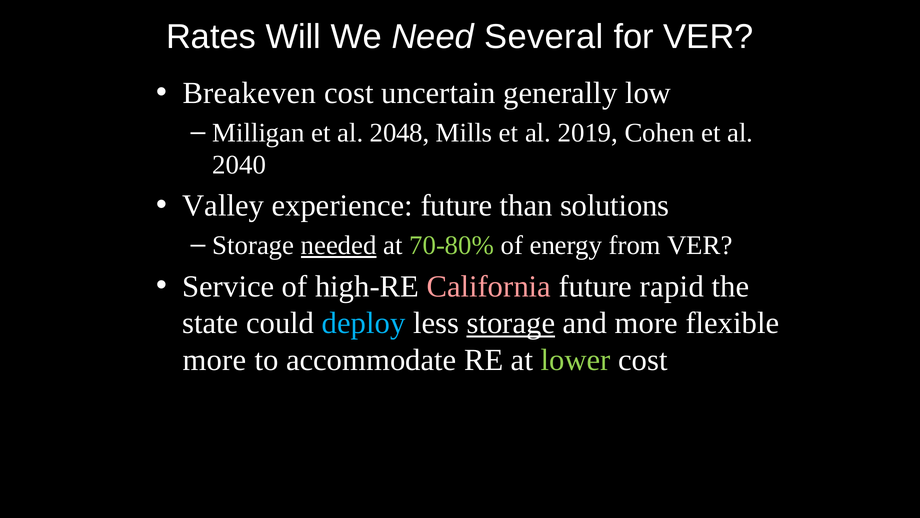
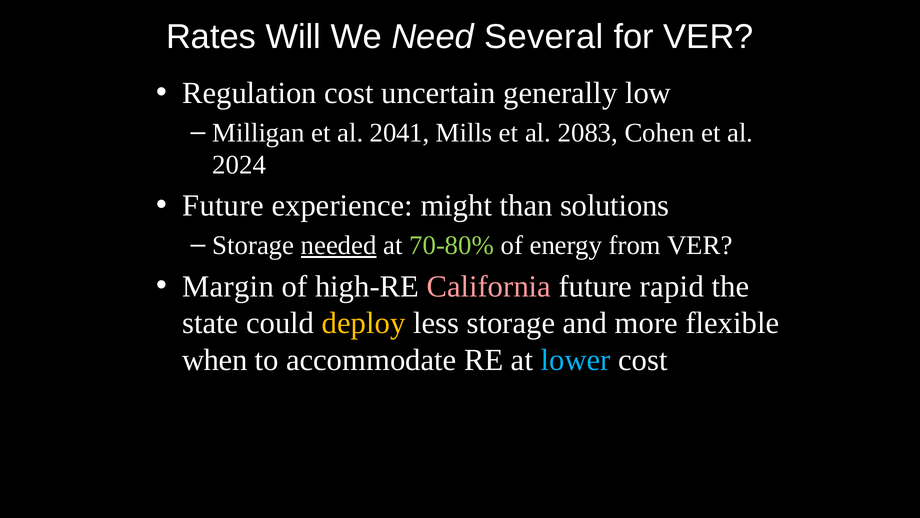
Breakeven: Breakeven -> Regulation (249, 93)
2048: 2048 -> 2041 (400, 133)
2019: 2019 -> 2083 (588, 133)
2040: 2040 -> 2024 (239, 165)
Valley: Valley -> Future (223, 206)
experience future: future -> might (456, 206)
Service: Service -> Margin (228, 286)
deploy colour: light blue -> yellow (364, 323)
storage underline: present -> none (511, 323)
more: more -> when (215, 360)
lower colour: light green -> light blue (576, 360)
